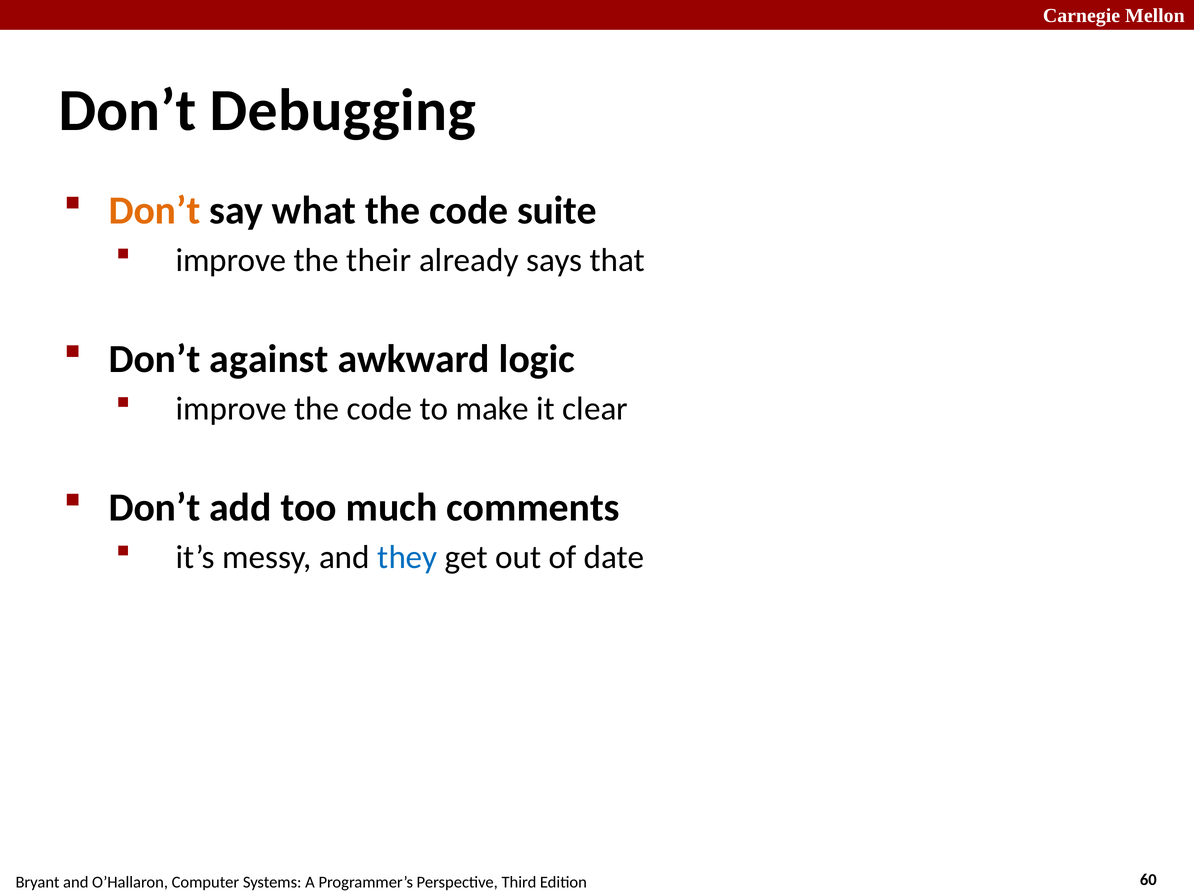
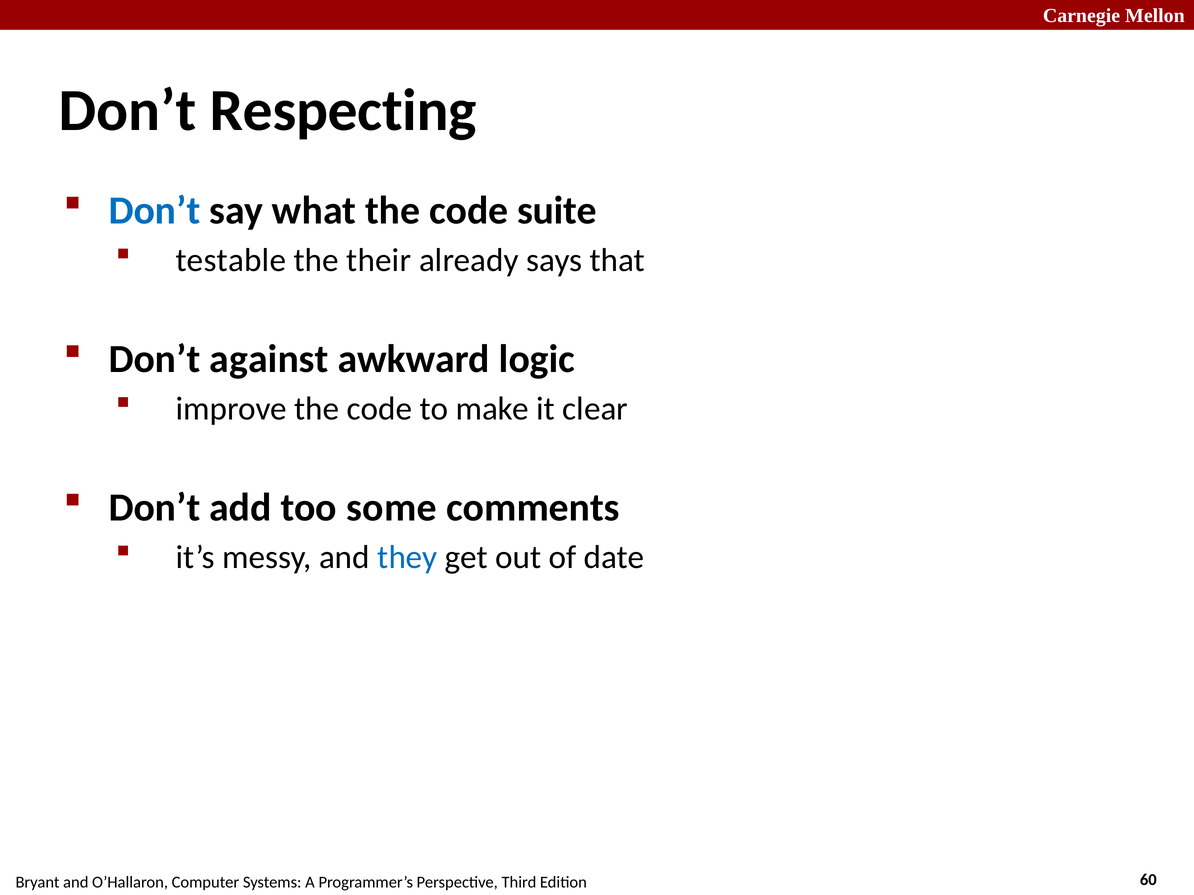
Debugging: Debugging -> Respecting (343, 111)
Don’t colour: orange -> blue (154, 211)
improve: improve -> testable (231, 260)
much: much -> some (391, 508)
